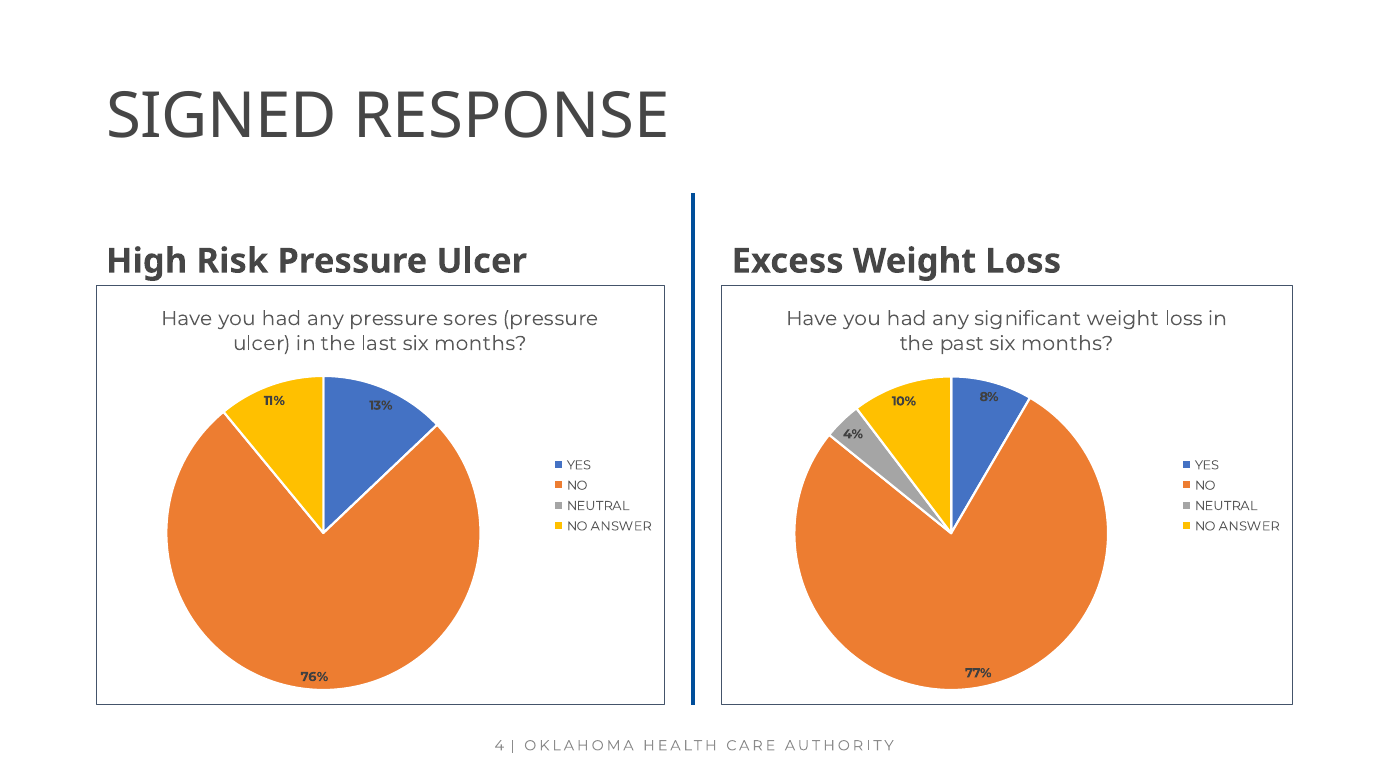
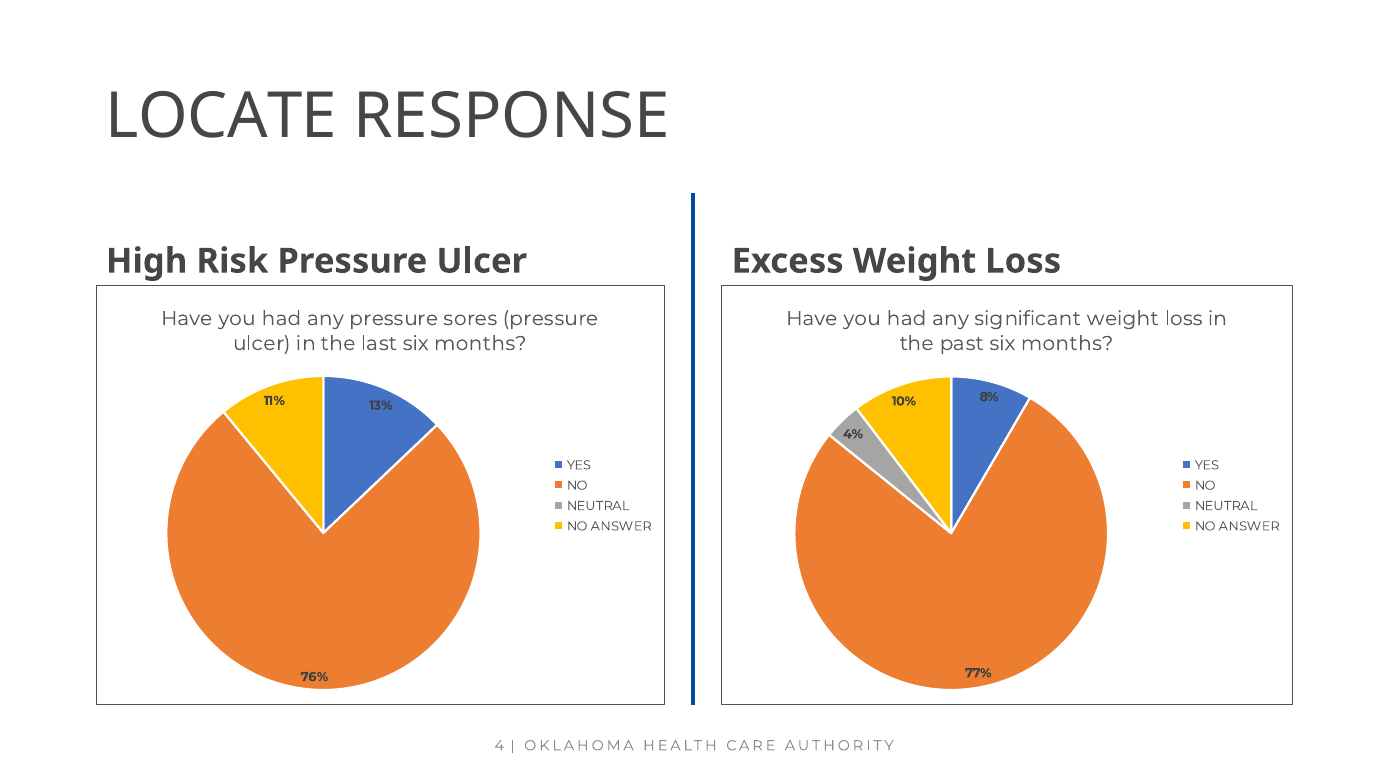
SIGNED: SIGNED -> LOCATE (222, 117)
